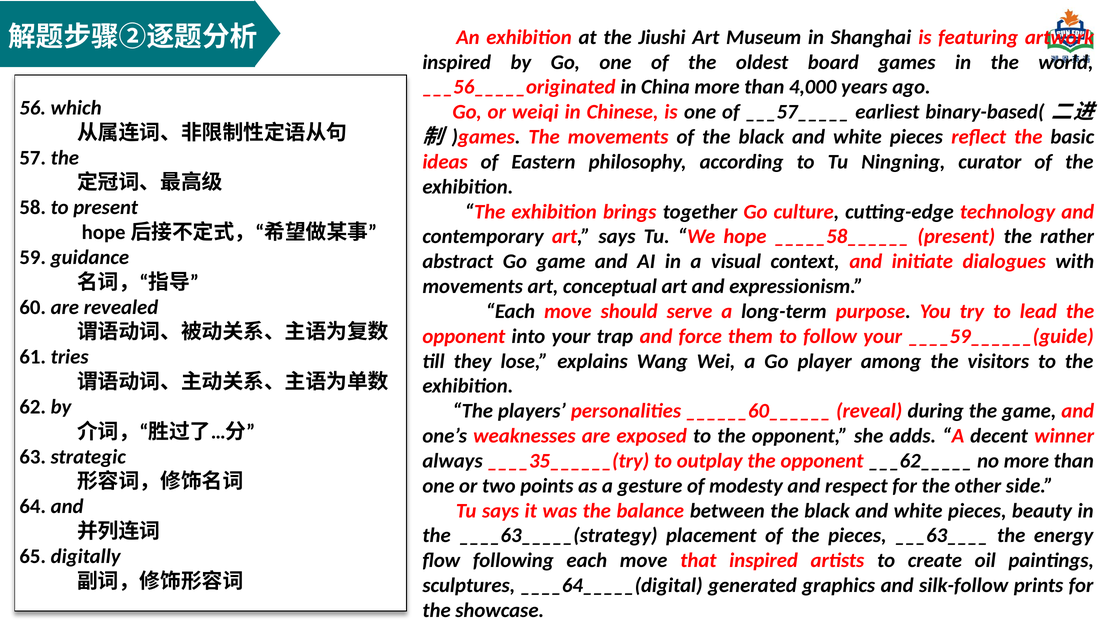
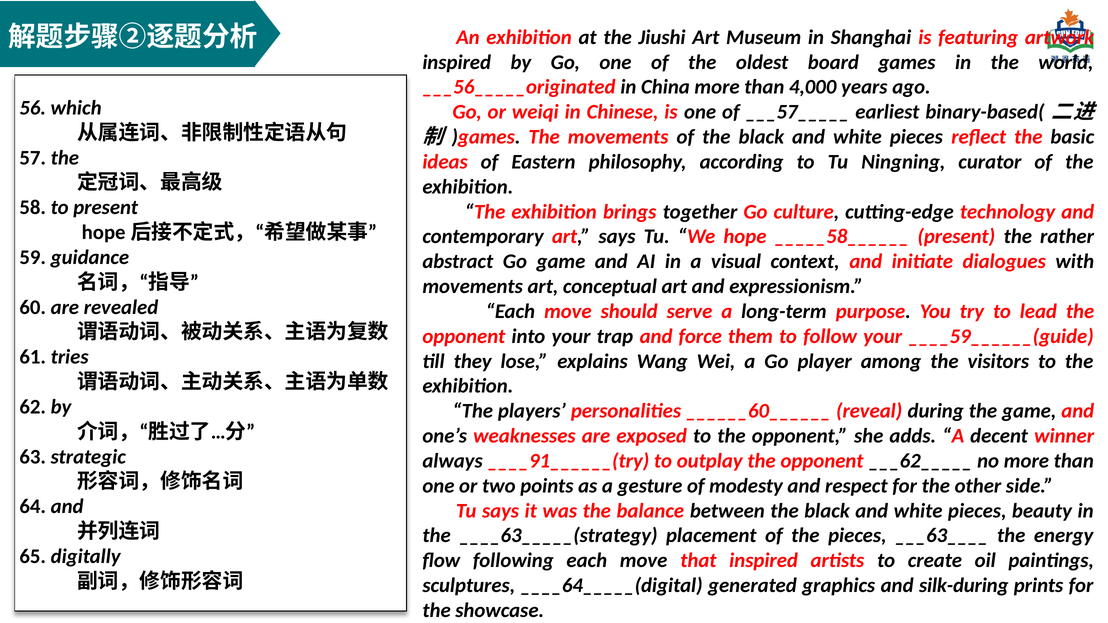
____35______(try: ____35______(try -> ____91______(try (568, 461)
silk-follow: silk-follow -> silk-during (964, 586)
